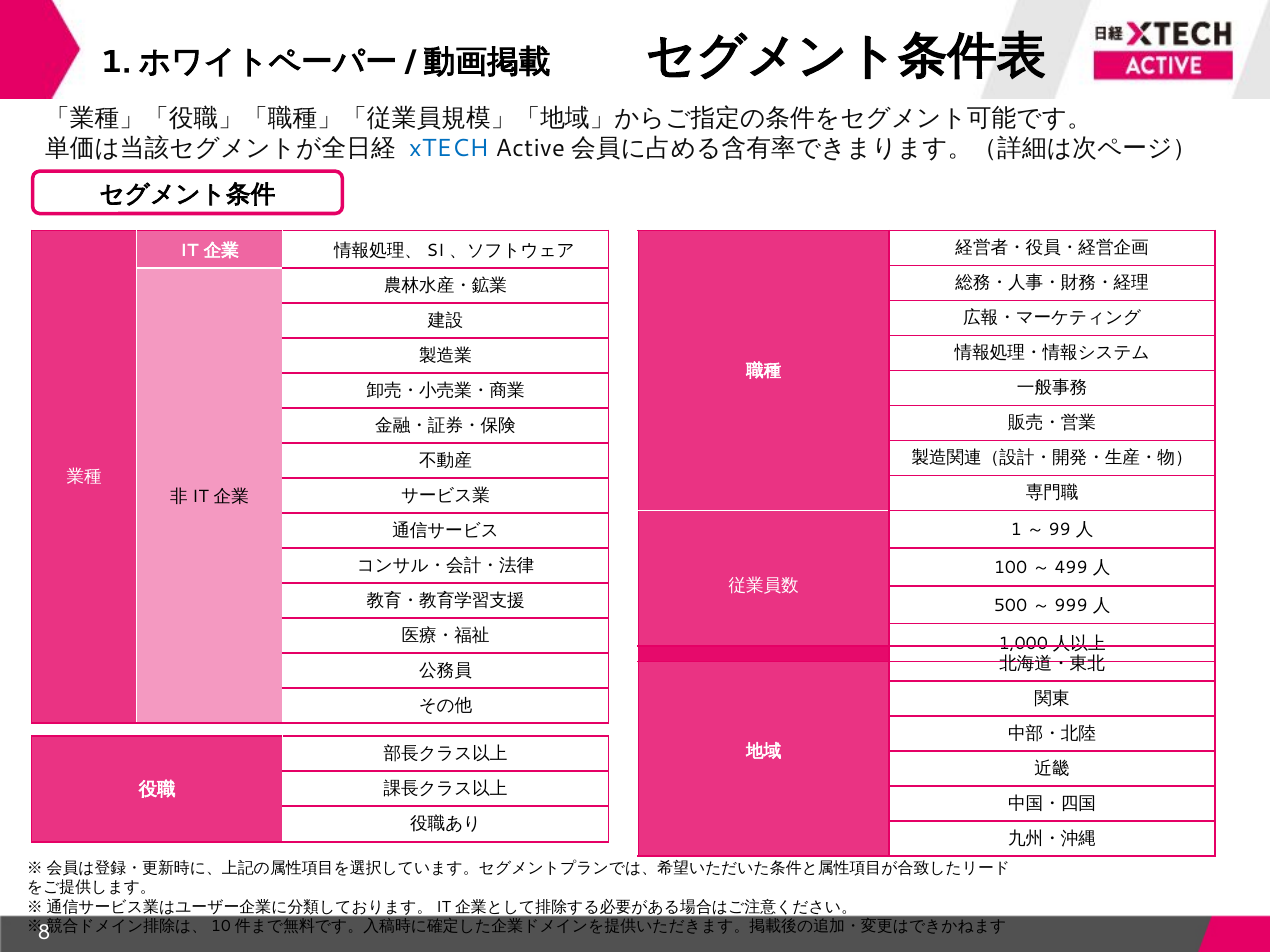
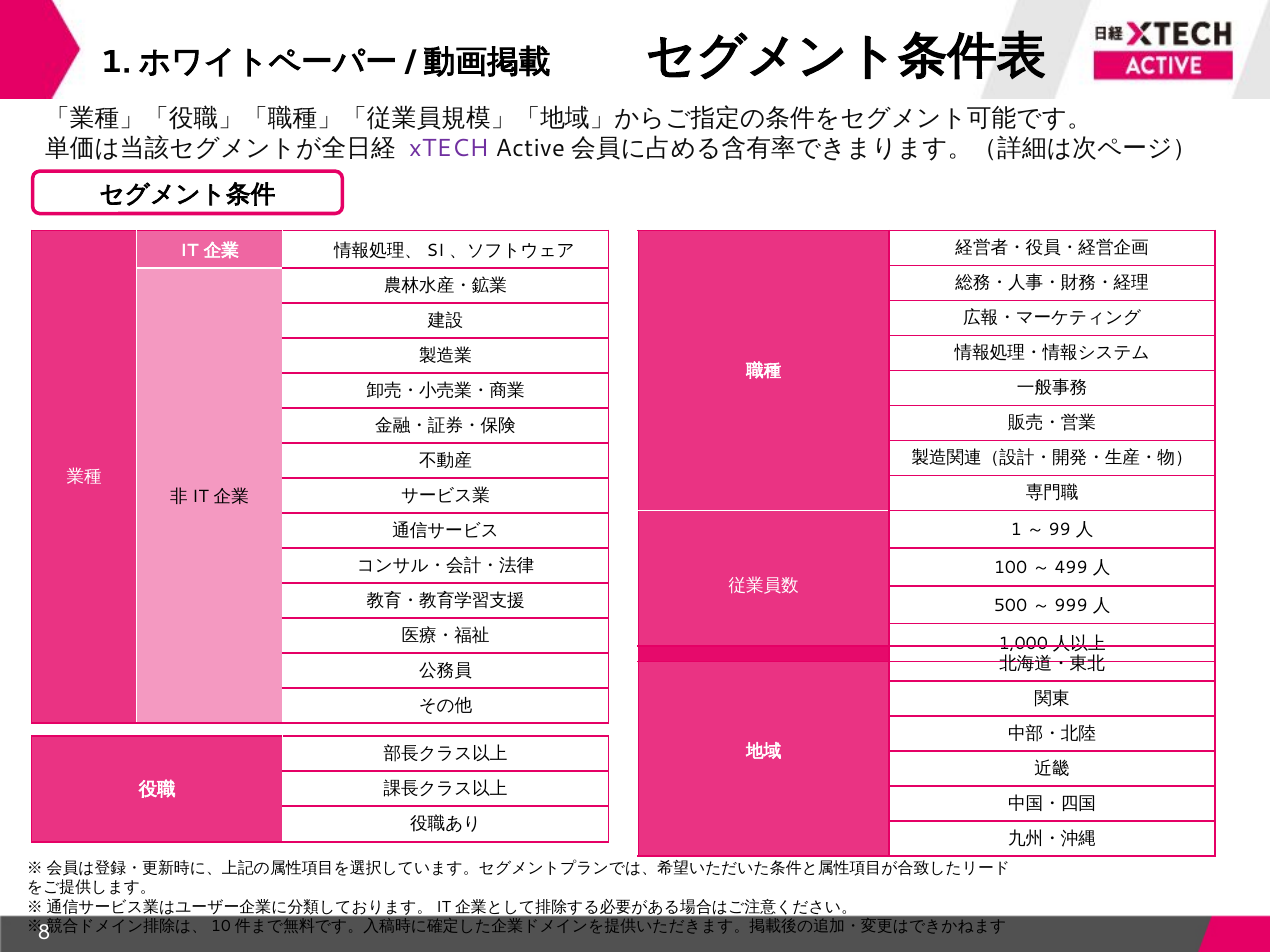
xTECH colour: blue -> purple (449, 149)
